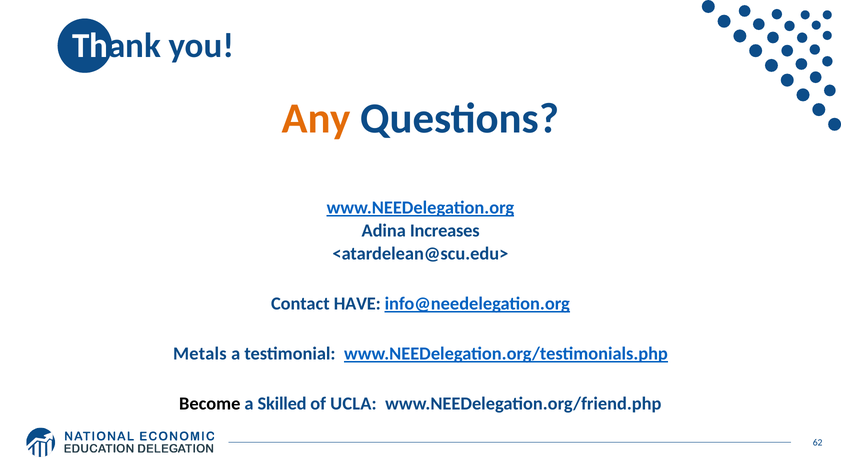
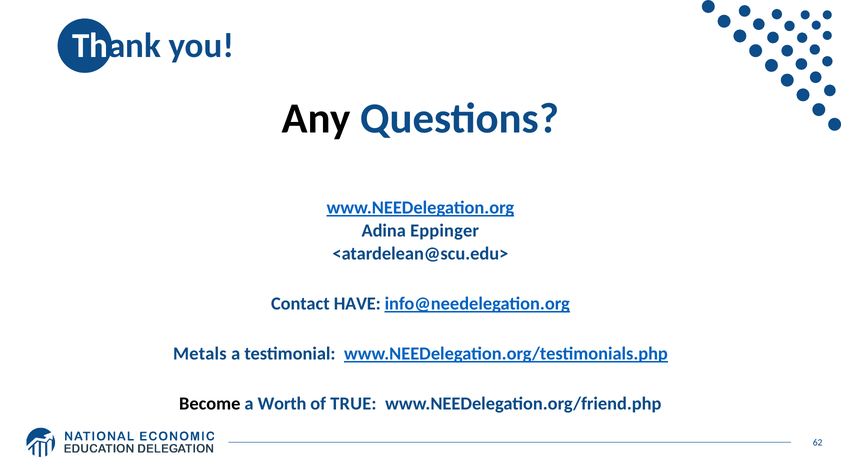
Any colour: orange -> black (316, 119)
Increases: Increases -> Eppinger (445, 231)
Skilled: Skilled -> Worth (282, 404)
UCLA: UCLA -> TRUE (353, 404)
